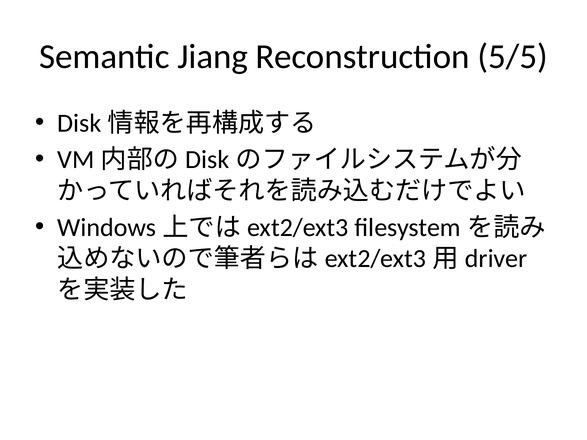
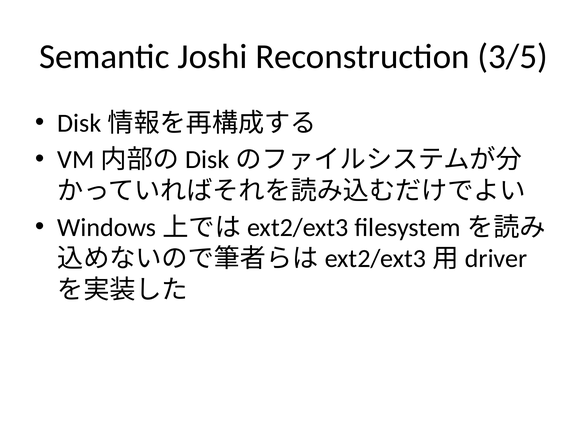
Jiang: Jiang -> Joshi (213, 57)
5/5: 5/5 -> 3/5 (513, 57)
